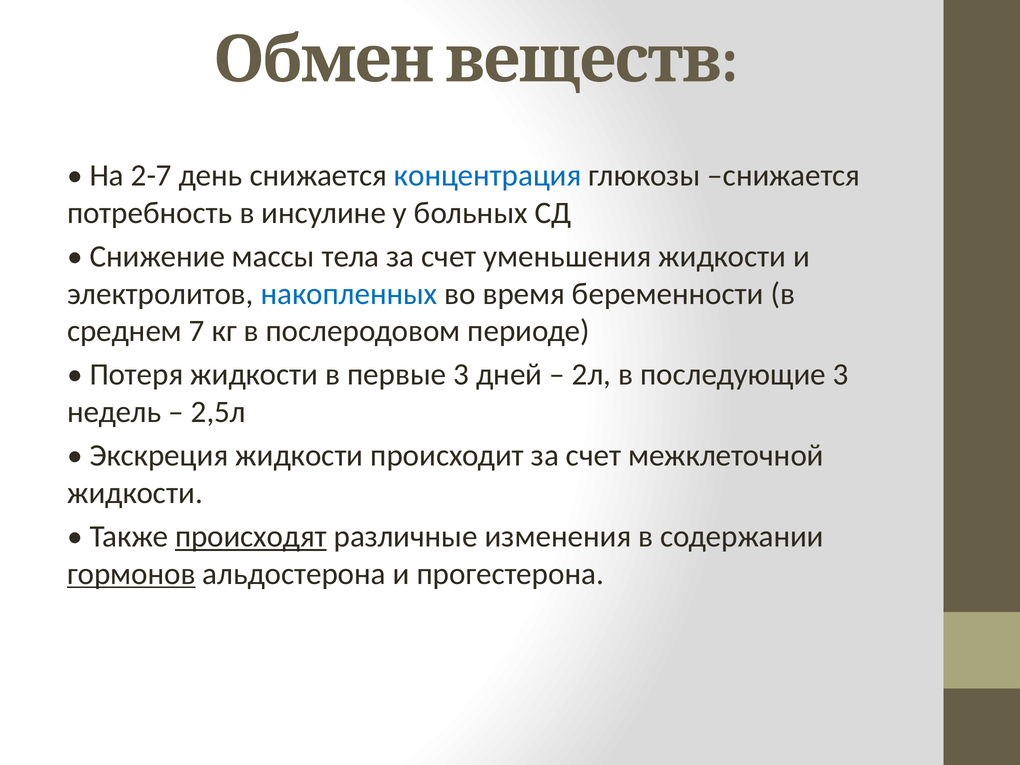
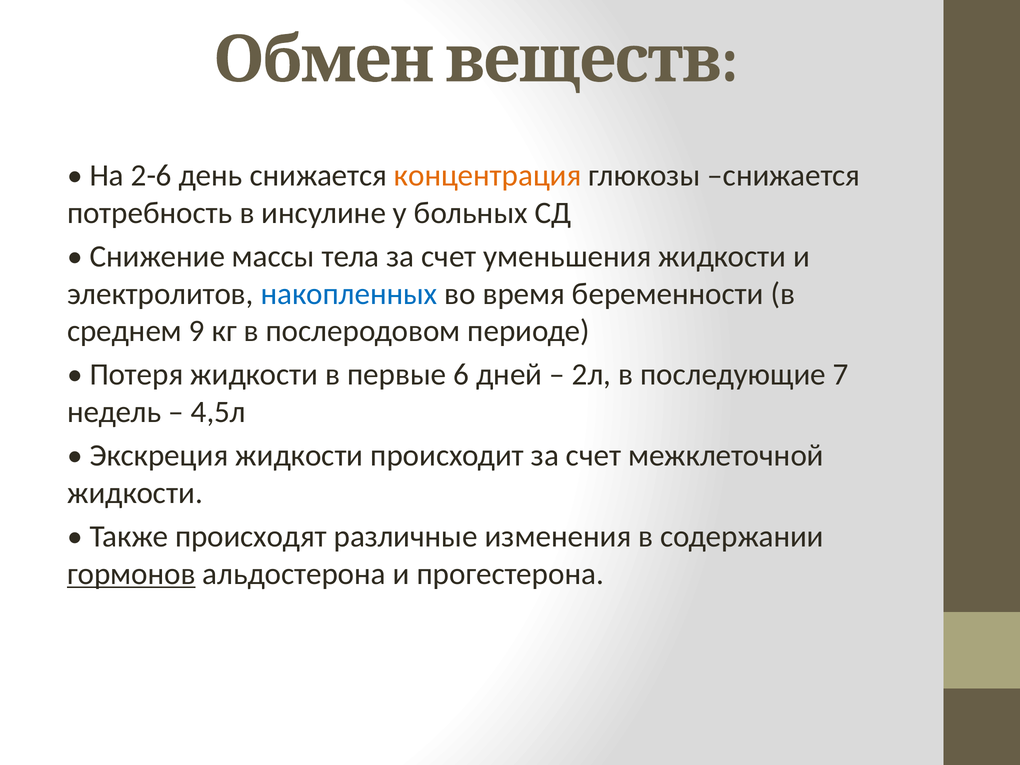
2-7: 2-7 -> 2-6 (151, 175)
концентрация colour: blue -> orange (488, 175)
7: 7 -> 9 (197, 331)
первые 3: 3 -> 6 (461, 375)
последующие 3: 3 -> 7 (841, 375)
2,5л: 2,5л -> 4,5л (218, 412)
происходят underline: present -> none (251, 537)
